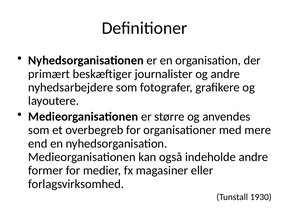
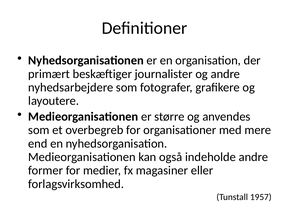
1930: 1930 -> 1957 (261, 197)
